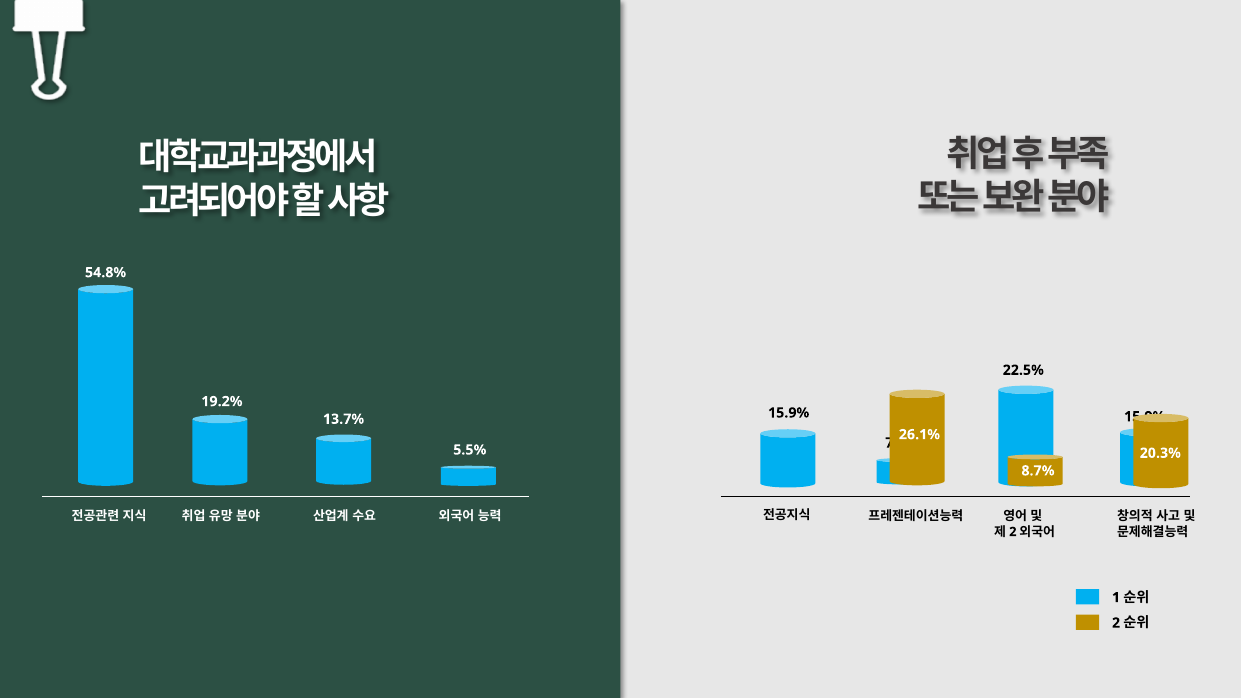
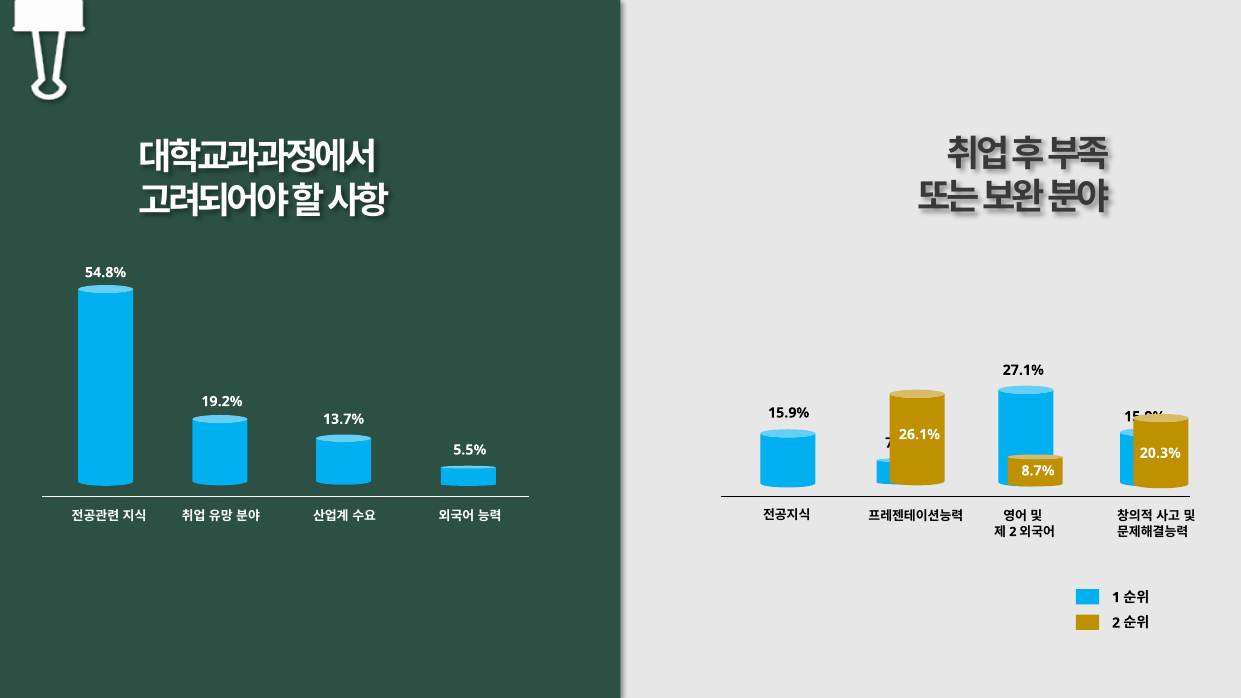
22.5%: 22.5% -> 27.1% (1023, 370)
